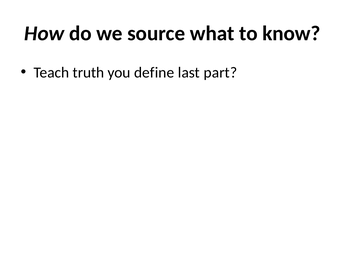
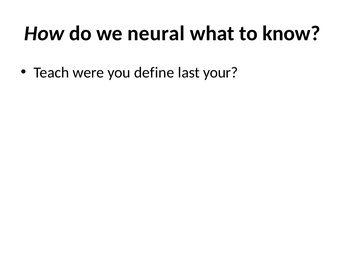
source: source -> neural (156, 33)
truth: truth -> were (88, 72)
part: part -> your (220, 72)
